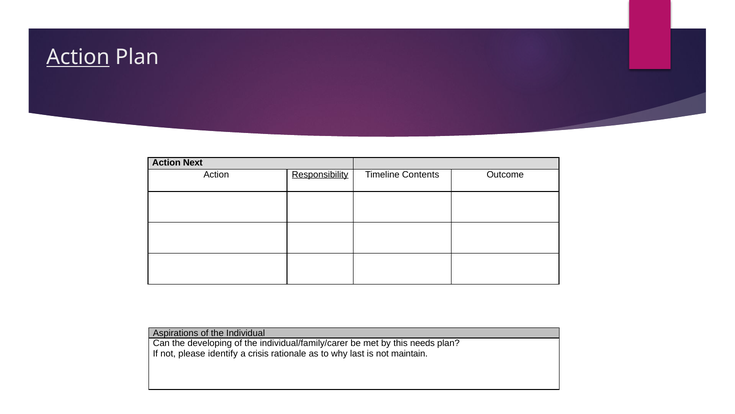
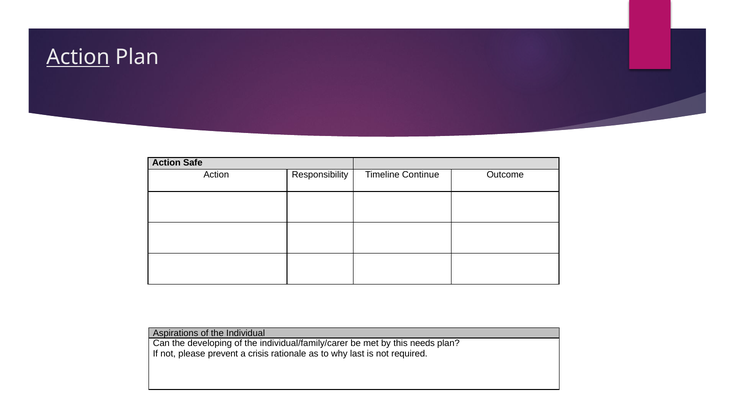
Next: Next -> Safe (193, 163)
Responsibility underline: present -> none (320, 174)
Contents: Contents -> Continue (421, 174)
identify: identify -> prevent (223, 353)
maintain: maintain -> required (409, 353)
